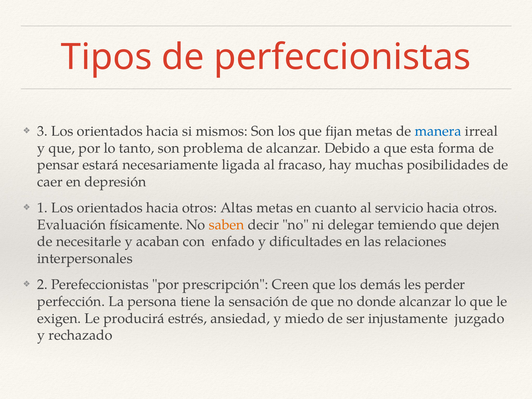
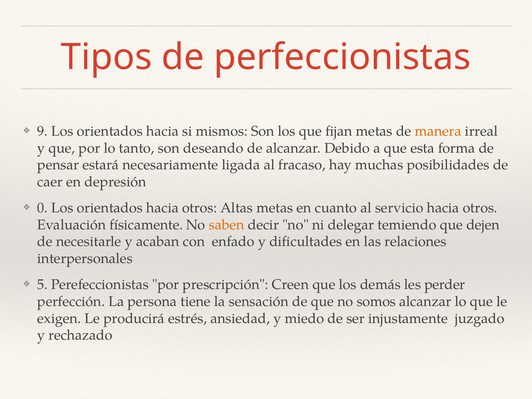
3: 3 -> 9 (43, 131)
manera colour: blue -> orange (438, 131)
problema: problema -> deseando (213, 148)
1: 1 -> 0 (43, 208)
2: 2 -> 5 (43, 285)
donde: donde -> somos (376, 302)
